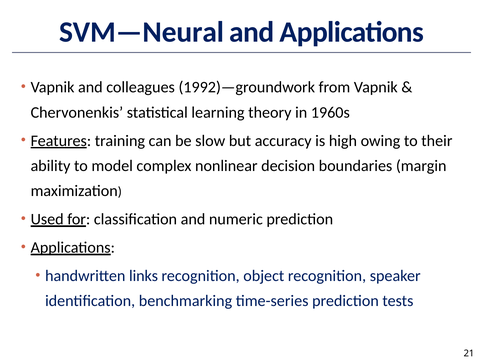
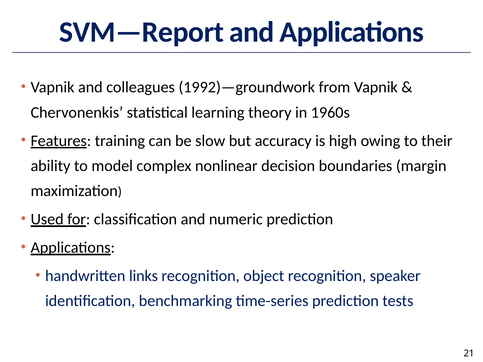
SVM—Neural: SVM—Neural -> SVM—Report (142, 32)
